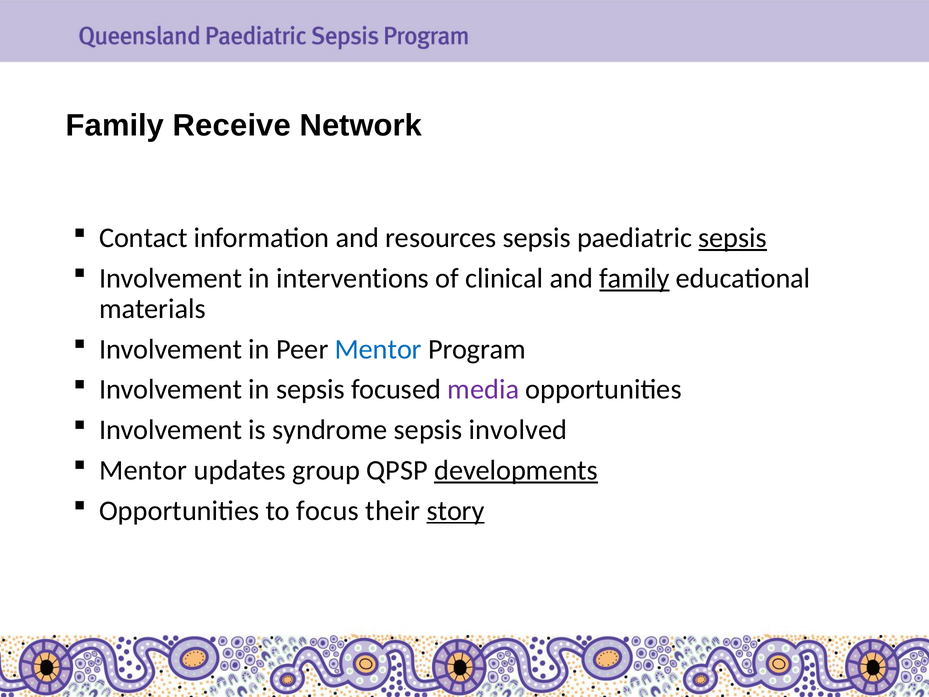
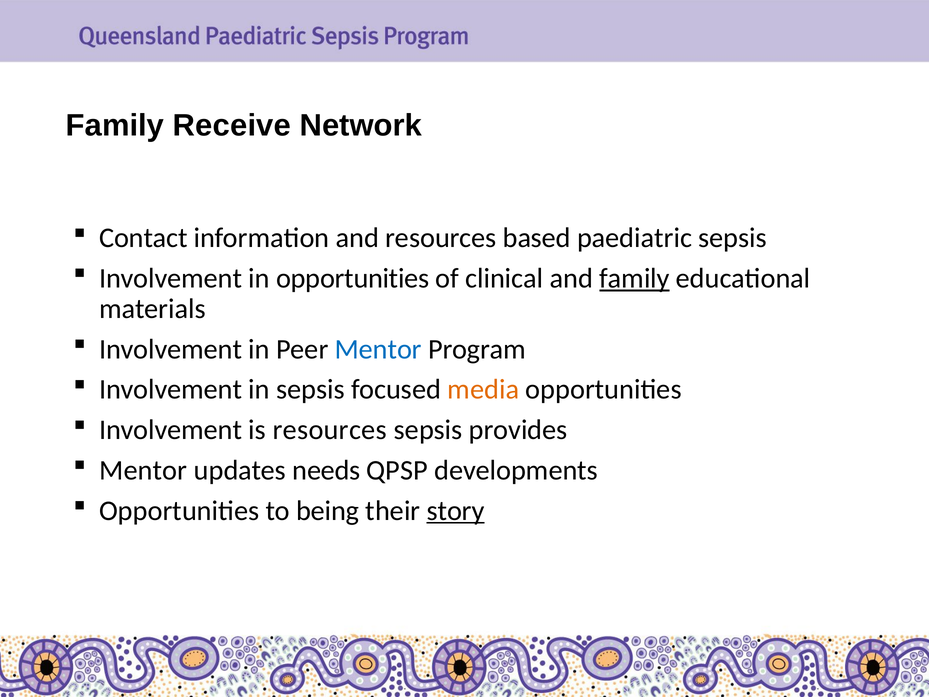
resources sepsis: sepsis -> based (537, 238)
sepsis underline: present -> none (733, 238)
in interventions: interventions -> opportunities (353, 278)
media colour: purple -> orange (483, 389)
is syndrome: syndrome -> resources (330, 430)
involved: involved -> provides (518, 430)
group: group -> needs (326, 470)
developments underline: present -> none (516, 470)
focus: focus -> being (328, 510)
